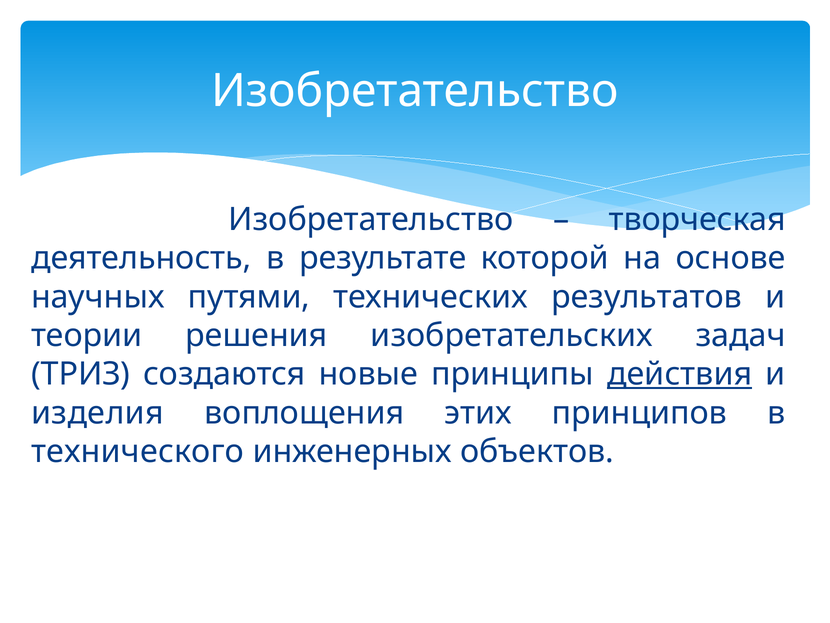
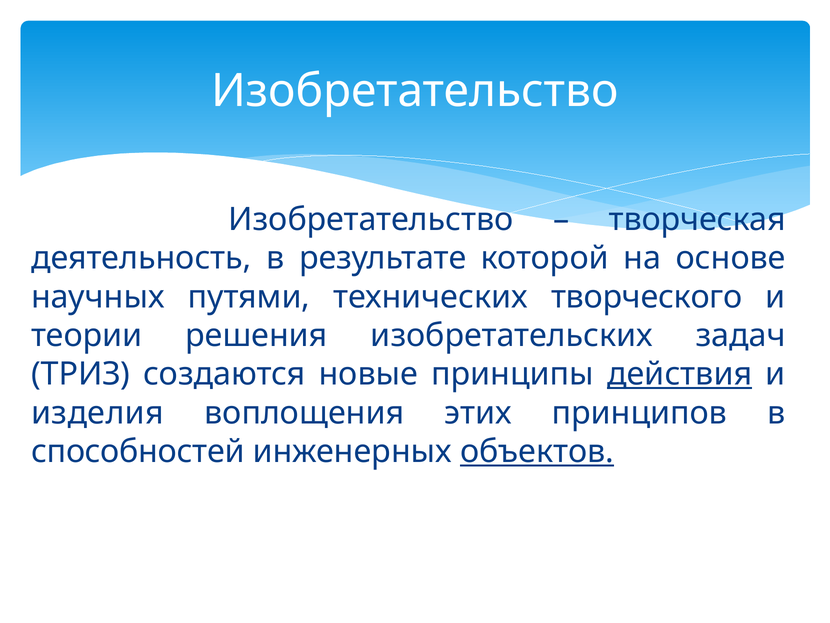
результатов: результатов -> творческого (647, 297)
технического: технического -> способностей (138, 451)
объектов underline: none -> present (537, 451)
